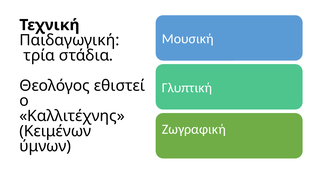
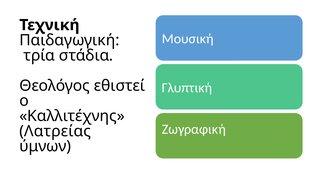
Κειμένων: Κειμένων -> Λατρείας (55, 131)
